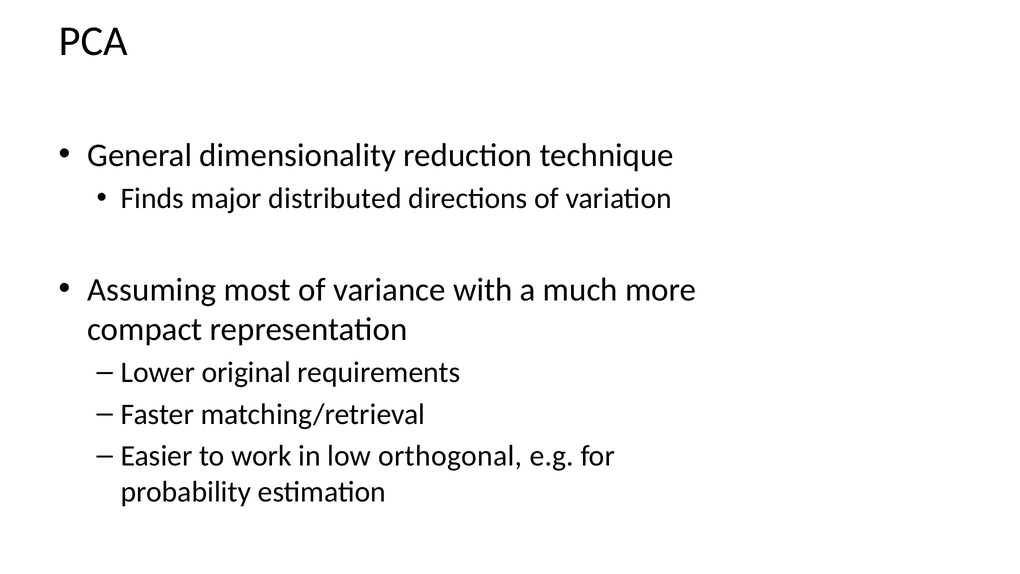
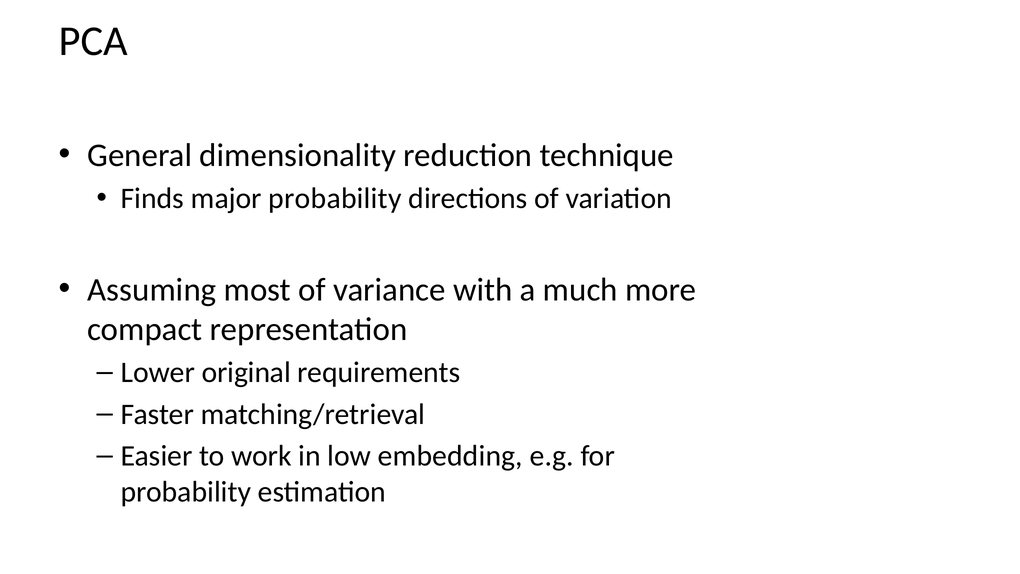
major distributed: distributed -> probability (335, 199)
orthogonal: orthogonal -> embedding (450, 456)
